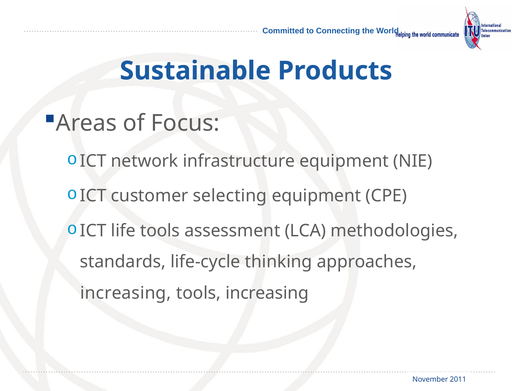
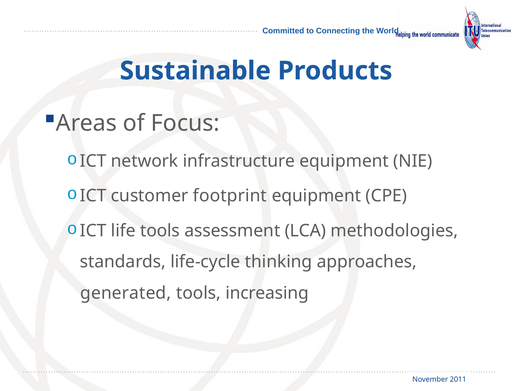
selecting: selecting -> footprint (230, 196)
increasing: increasing -> generated (126, 293)
